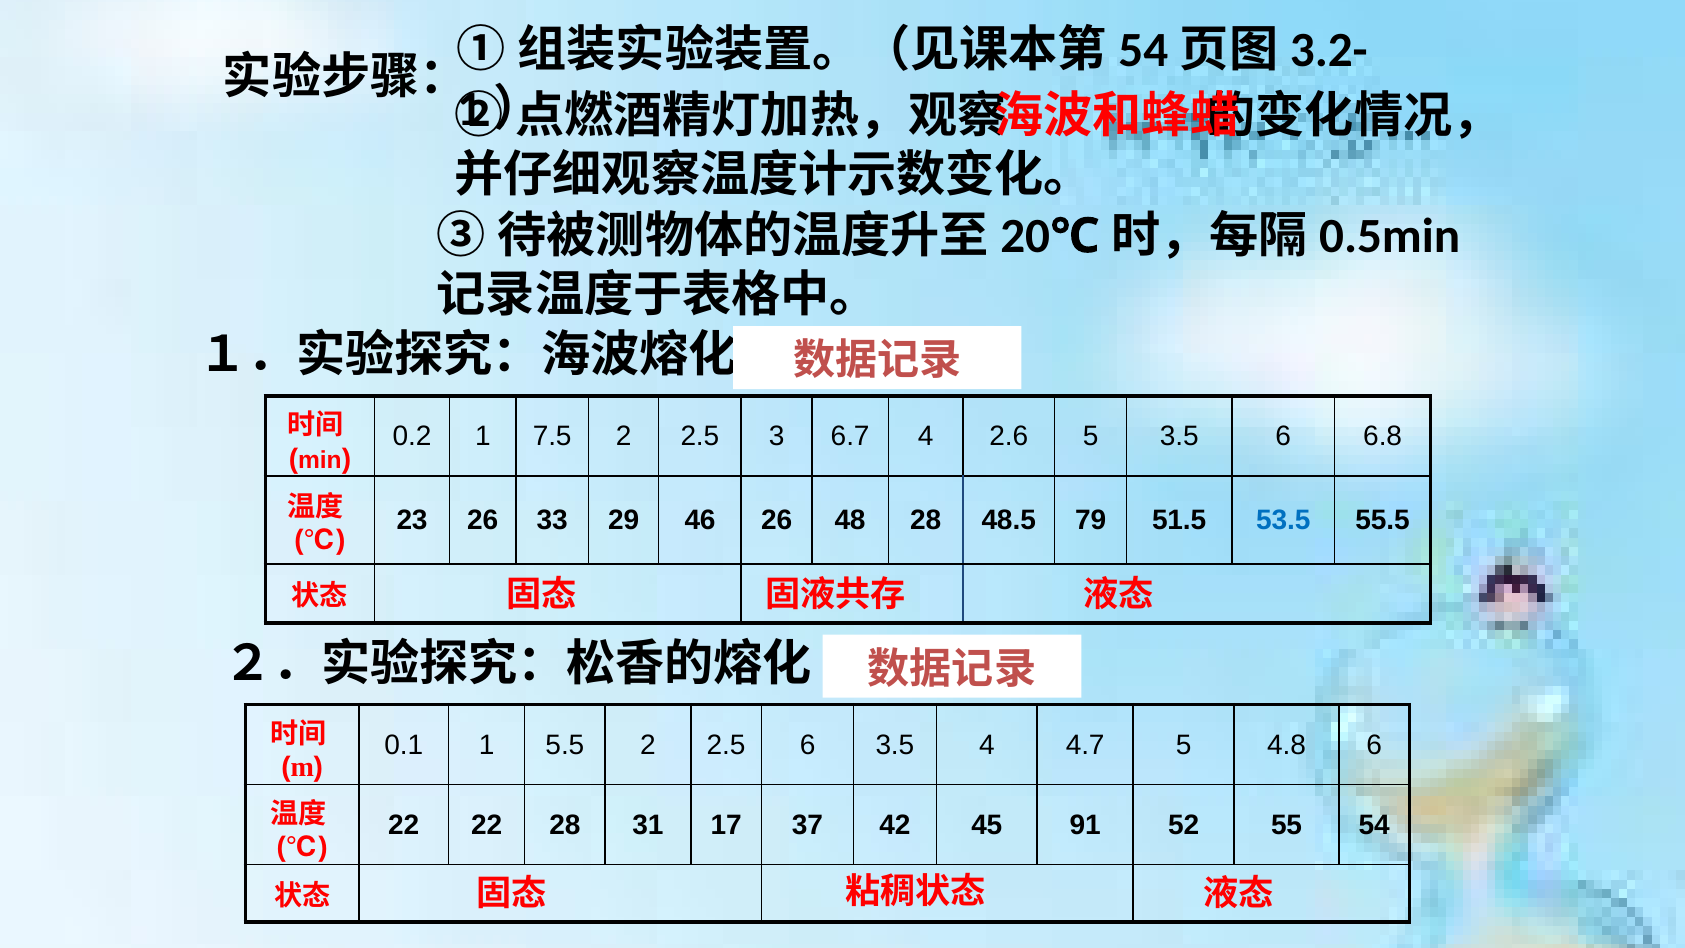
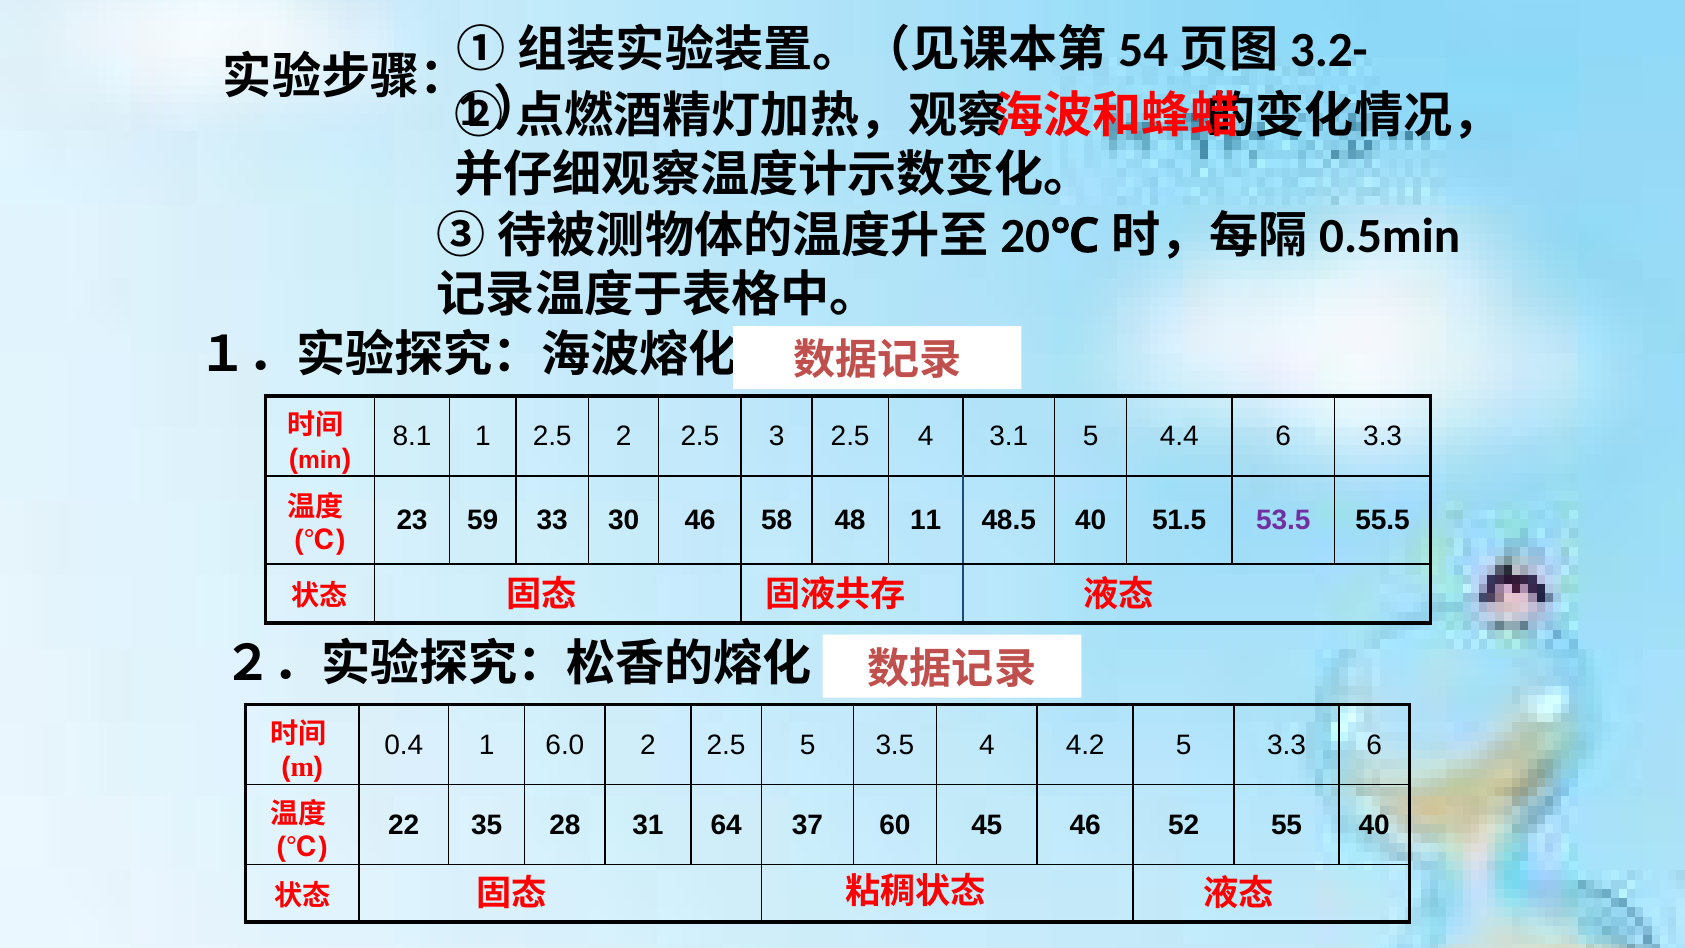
0.2: 0.2 -> 8.1 (412, 436)
1 7.5: 7.5 -> 2.5 (552, 436)
3 6.7: 6.7 -> 2.5 (850, 436)
2.6: 2.6 -> 3.1 (1009, 436)
5 3.5: 3.5 -> 4.4 (1179, 436)
6 6.8: 6.8 -> 3.3 (1383, 436)
23 26: 26 -> 59 (483, 520)
29: 29 -> 30 (624, 520)
46 26: 26 -> 58 (777, 520)
48 28: 28 -> 11 (926, 520)
48.5 79: 79 -> 40 (1091, 520)
53.5 colour: blue -> purple (1283, 520)
0.1: 0.1 -> 0.4 (404, 745)
5.5: 5.5 -> 6.0 (565, 745)
2.5 6: 6 -> 5 (808, 745)
4.7: 4.7 -> 4.2 (1085, 745)
5 4.8: 4.8 -> 3.3 (1287, 745)
22 22: 22 -> 35 (487, 825)
17: 17 -> 64 (726, 825)
42: 42 -> 60 (895, 825)
45 91: 91 -> 46 (1085, 825)
55 54: 54 -> 40 (1374, 825)
